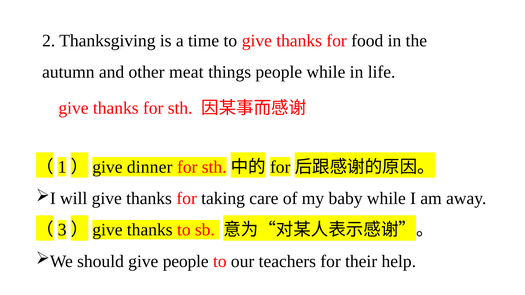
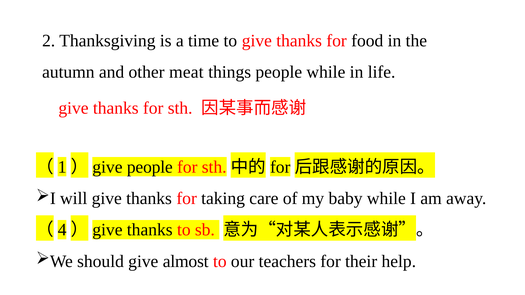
give dinner: dinner -> people (150, 167)
3: 3 -> 4 (62, 230)
give people: people -> almost (186, 262)
